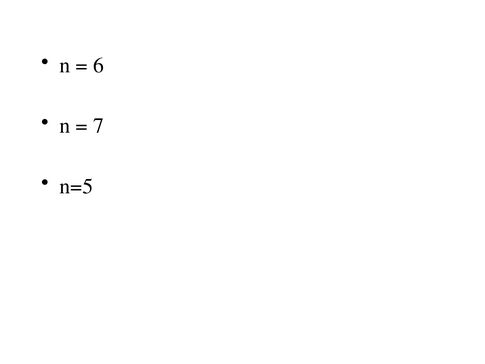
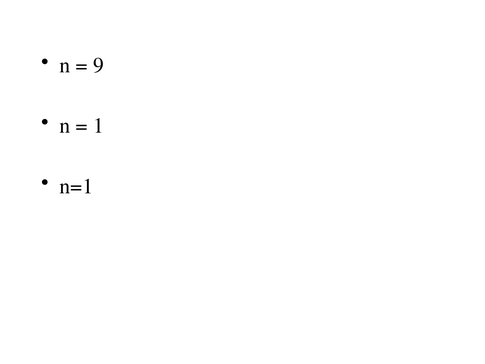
6: 6 -> 9 (98, 65)
7: 7 -> 1 (98, 126)
n=5: n=5 -> n=1 (76, 186)
